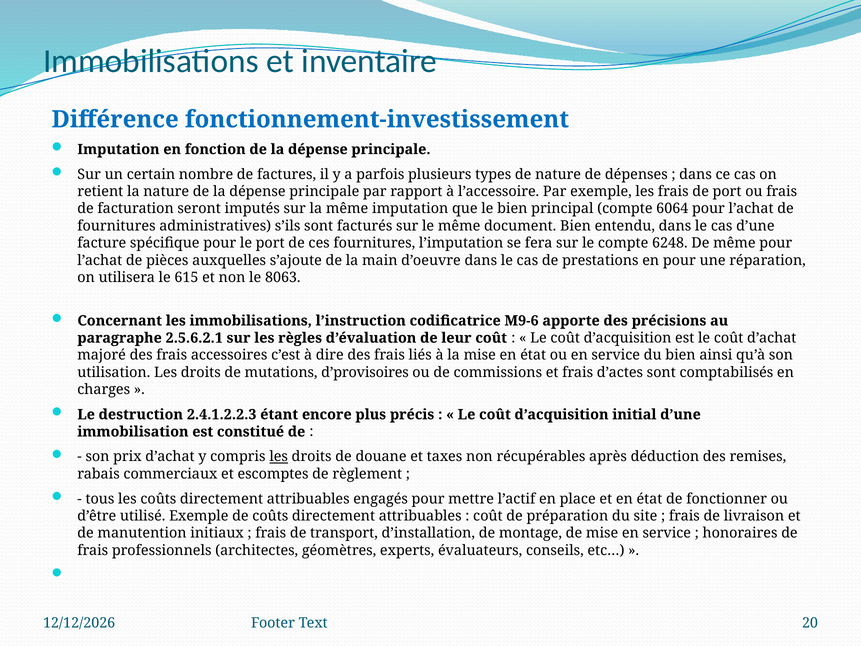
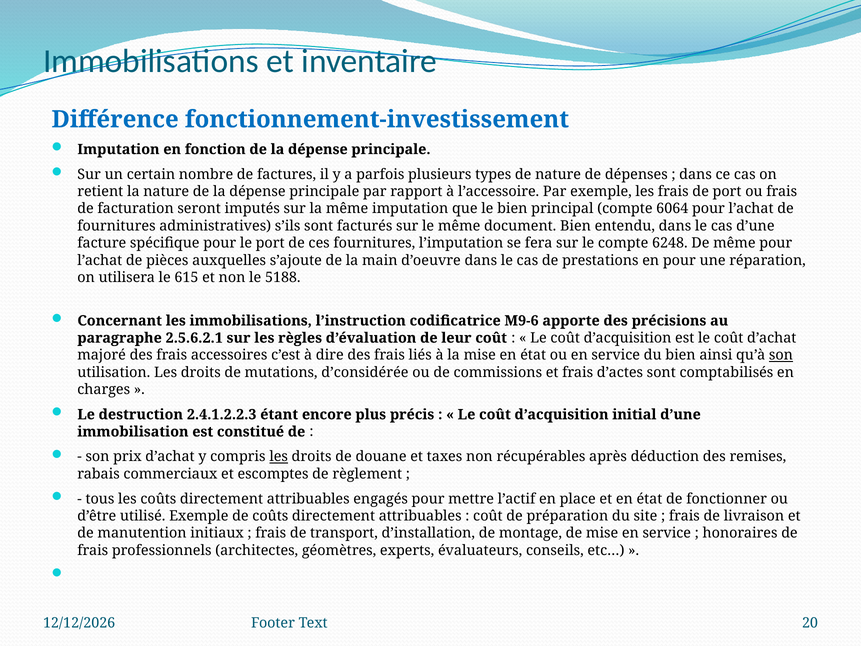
8063: 8063 -> 5188 (283, 278)
son underline: none -> present (781, 355)
d’provisoires: d’provisoires -> d’considérée (365, 372)
